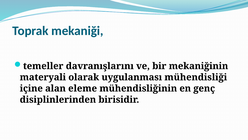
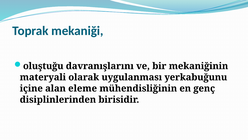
temeller: temeller -> oluştuğu (43, 66)
mühendisliği: mühendisliği -> yerkabuğunu (196, 77)
